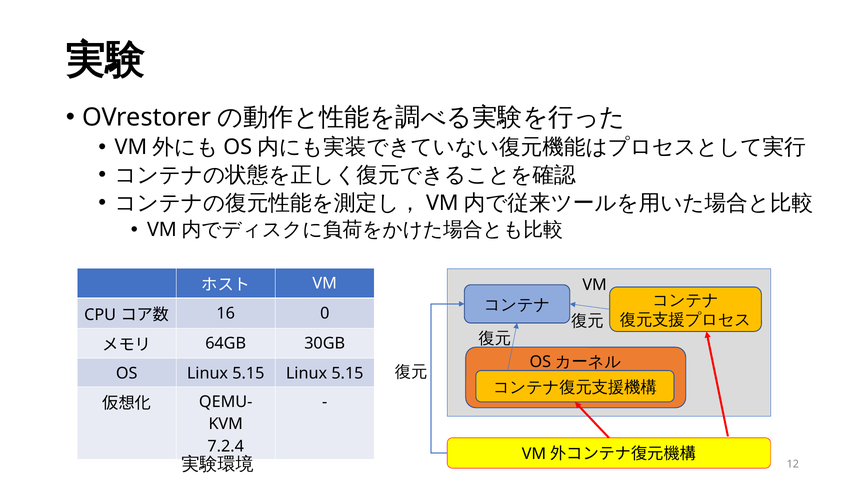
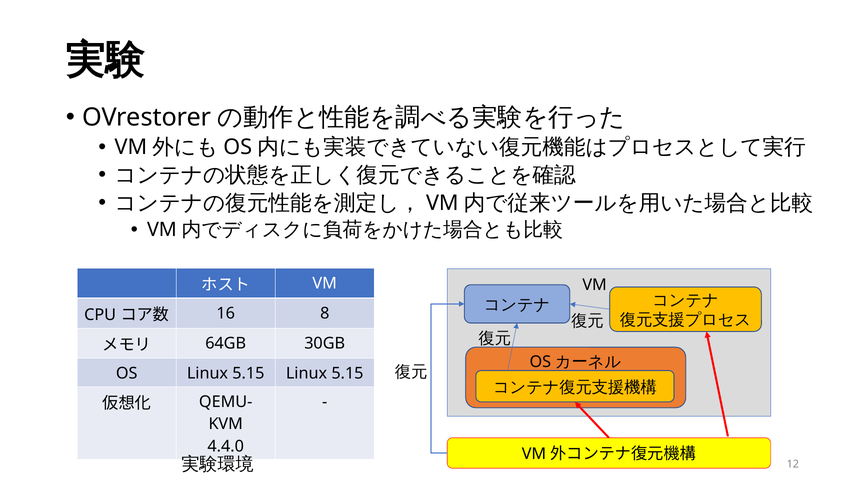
0: 0 -> 8 (325, 313)
7.2.4: 7.2.4 -> 4.4.0 (226, 446)
